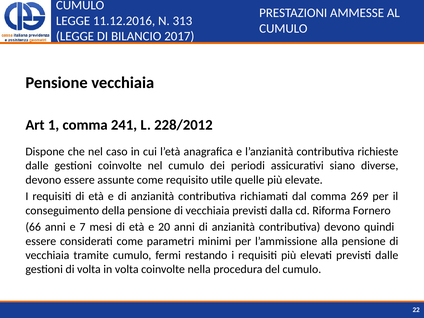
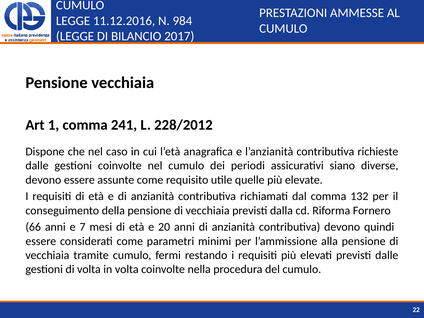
313: 313 -> 984 (182, 21)
269: 269 -> 132 (359, 196)
